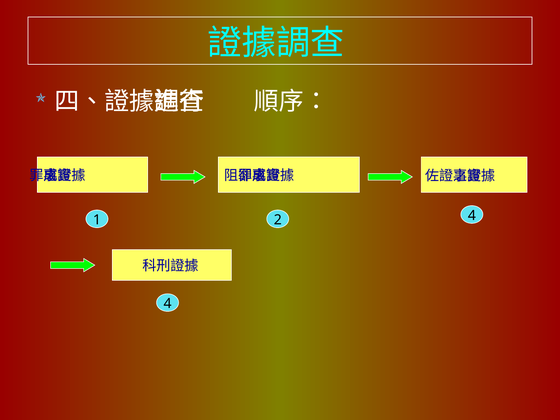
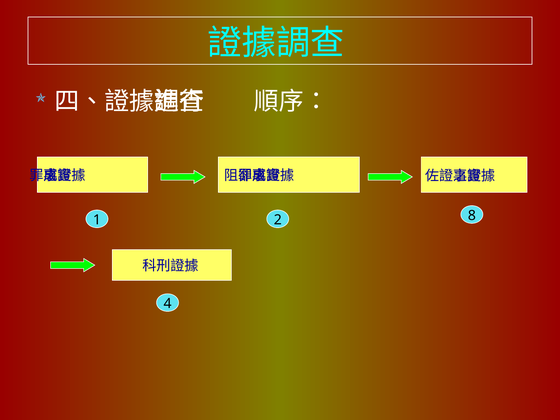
2 4: 4 -> 8 (472, 215)
